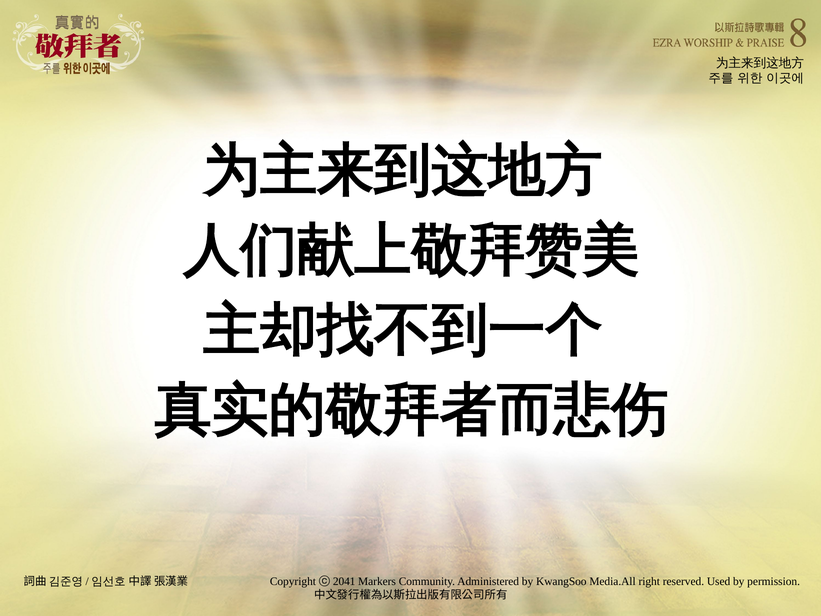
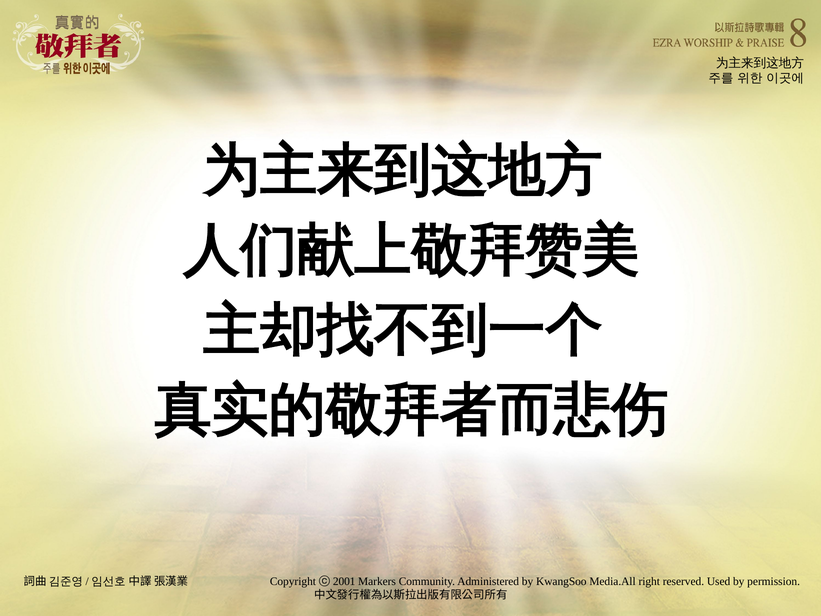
2041: 2041 -> 2001 (344, 581)
